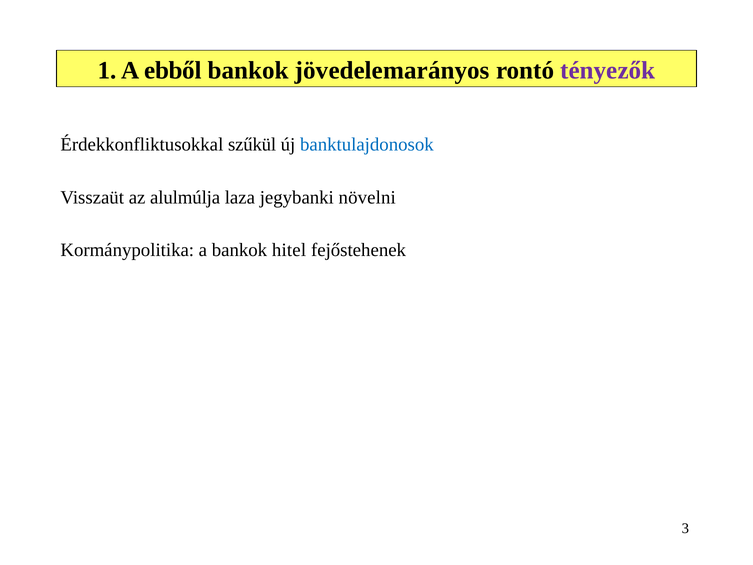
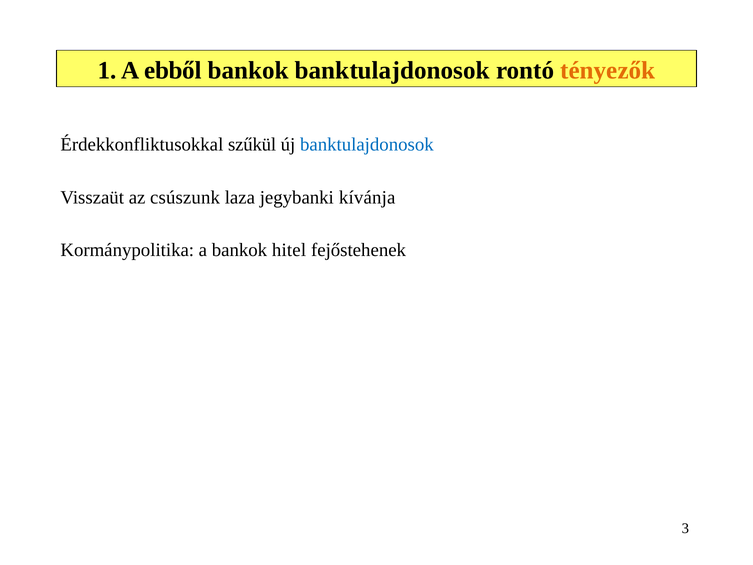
bankok jövedelemarányos: jövedelemarányos -> banktulajdonosok (392, 70)
tényezők colour: purple -> orange (608, 70)
alulmúlja: alulmúlja -> csúszunk (185, 197)
növelni: növelni -> kívánja (367, 197)
